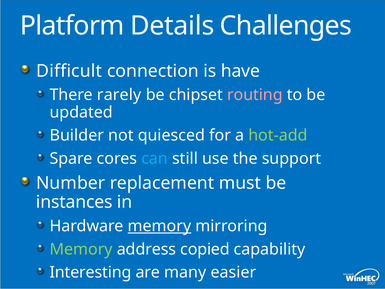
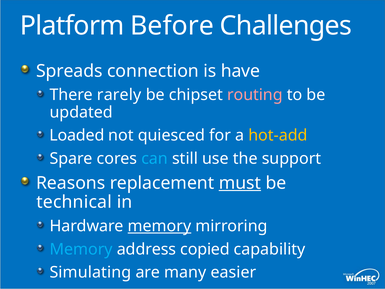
Details: Details -> Before (172, 26)
Difficult: Difficult -> Spreads (69, 71)
Builder: Builder -> Loaded (77, 135)
hot-add colour: light green -> yellow (278, 135)
Number: Number -> Reasons (71, 183)
must underline: none -> present (240, 183)
instances: instances -> technical (74, 202)
Memory colour: light green -> light blue (81, 249)
Interesting: Interesting -> Simulating (90, 272)
